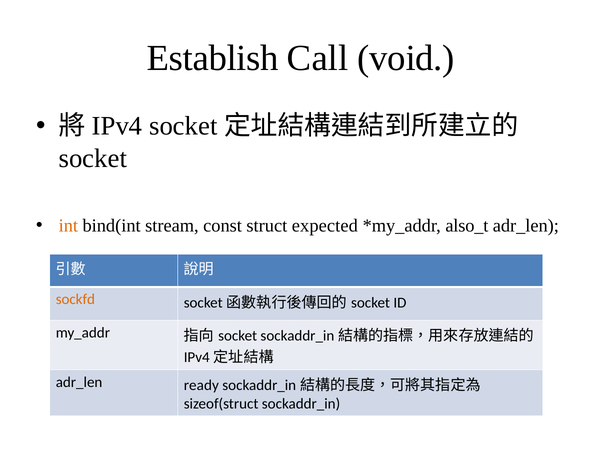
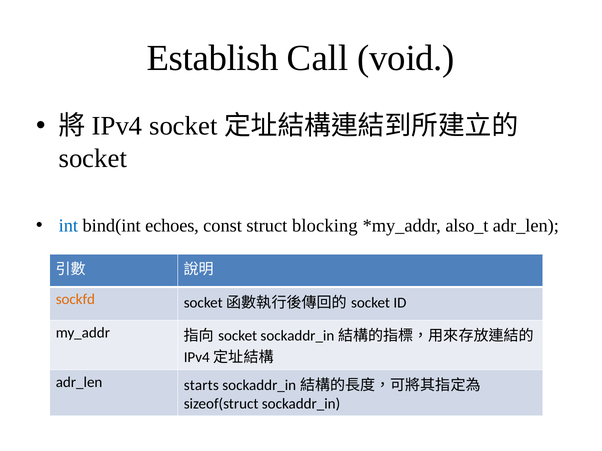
int colour: orange -> blue (68, 226)
stream: stream -> echoes (172, 226)
expected: expected -> blocking (325, 226)
ready: ready -> starts (201, 386)
